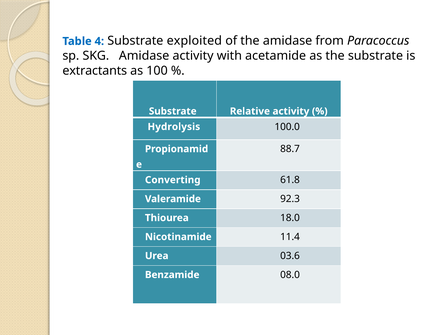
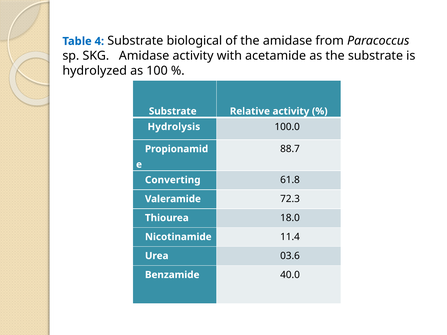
exploited: exploited -> biological (194, 41)
extractants: extractants -> hydrolyzed (95, 71)
92.3: 92.3 -> 72.3 (290, 199)
08.0: 08.0 -> 40.0 (290, 275)
